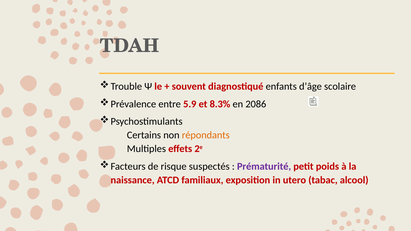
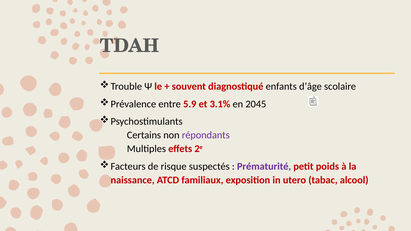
8.3%: 8.3% -> 3.1% (220, 104)
2086: 2086 -> 2045 (256, 104)
répondants colour: orange -> purple (206, 135)
